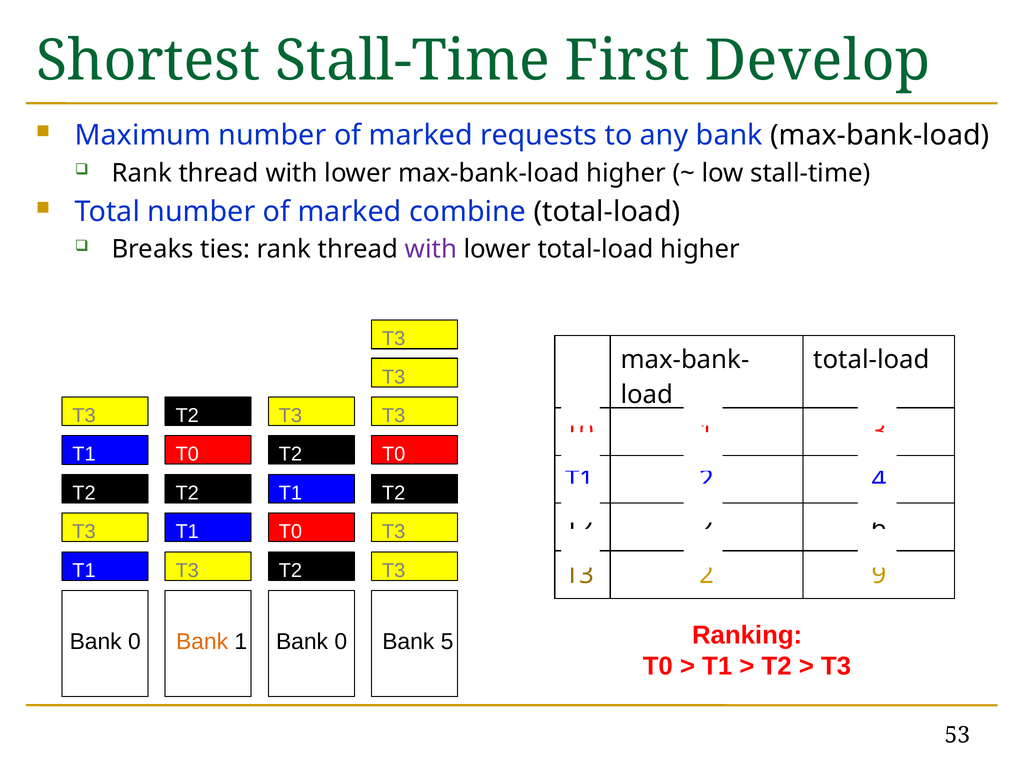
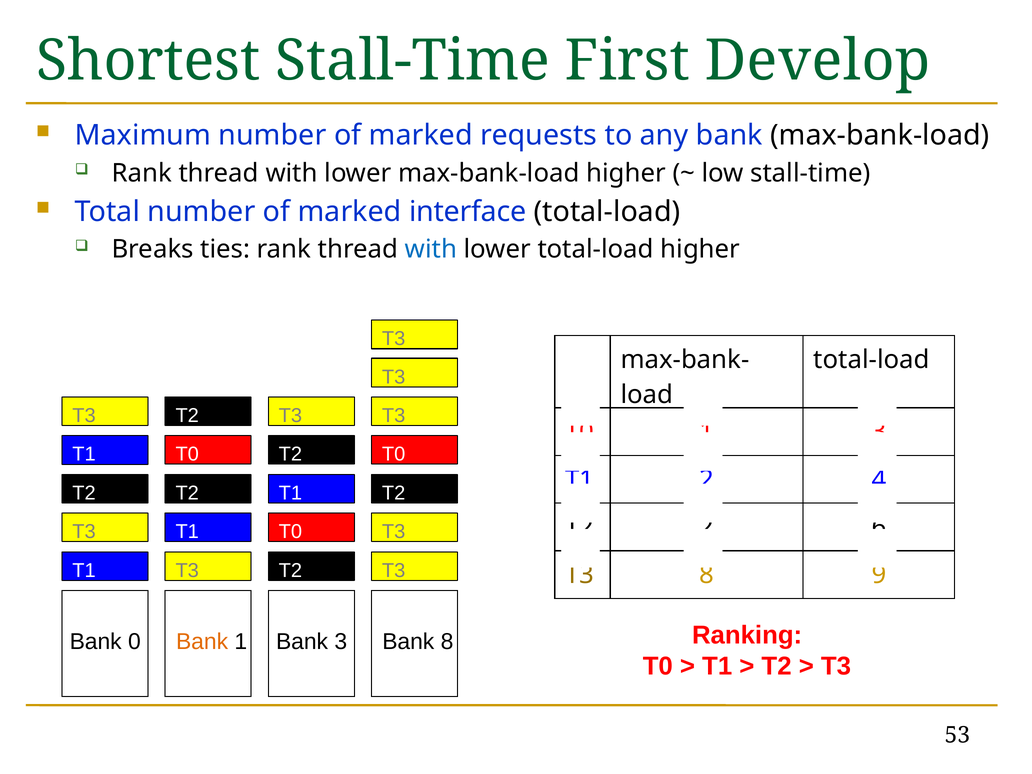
combine: combine -> interface (468, 212)
with colour: purple -> blue (431, 249)
T3 2: 2 -> 8 (707, 575)
1 Bank 0: 0 -> 3 (341, 642)
Bank 5: 5 -> 8 (447, 642)
